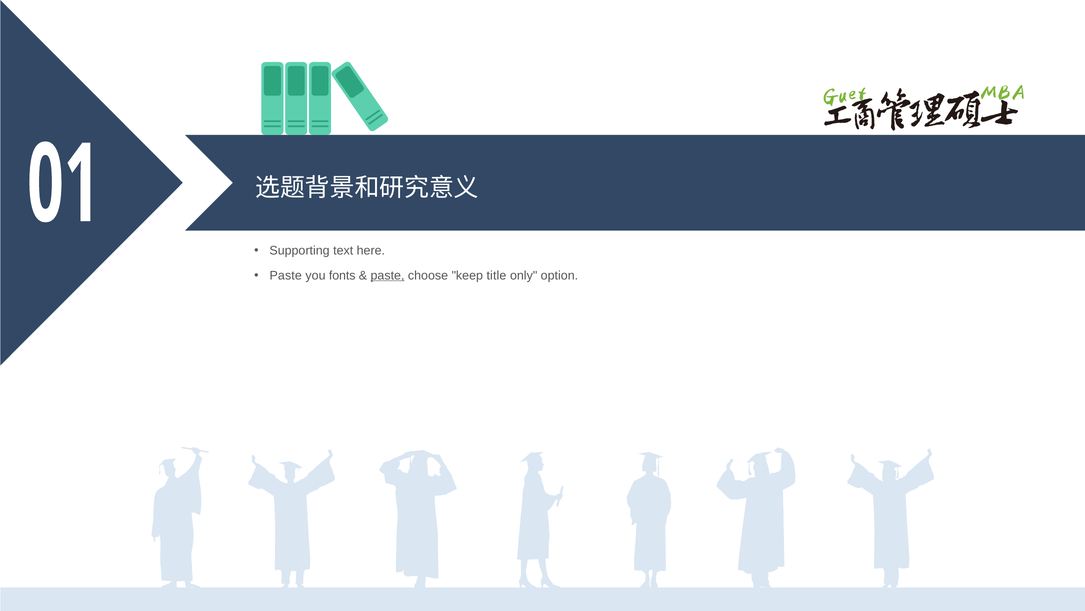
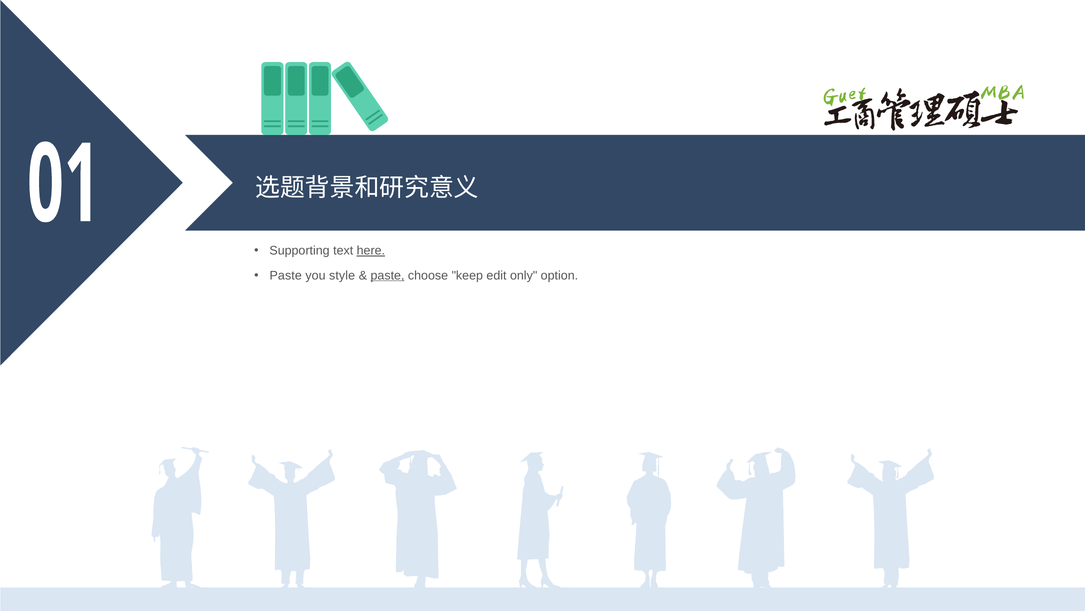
here underline: none -> present (371, 250)
fonts: fonts -> style (342, 275)
title: title -> edit (497, 275)
